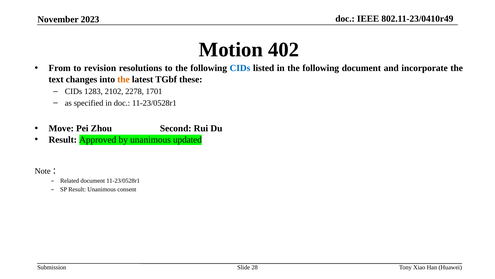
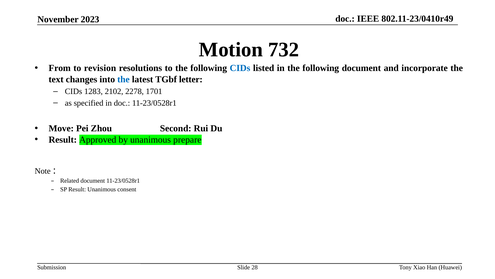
402: 402 -> 732 (284, 50)
the colour: orange -> blue (124, 79)
these: these -> letter (191, 79)
updated: updated -> prepare (187, 139)
